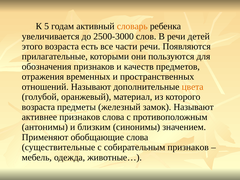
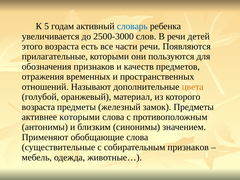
словарь colour: orange -> blue (132, 26)
замок Называют: Называют -> Предметы (194, 107)
активнее признаков: признаков -> которыми (80, 117)
